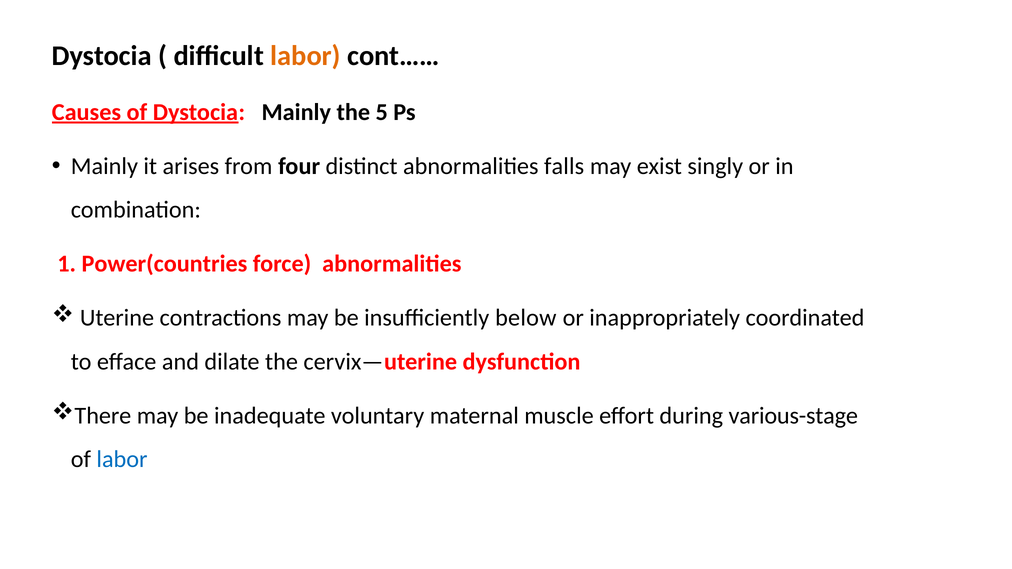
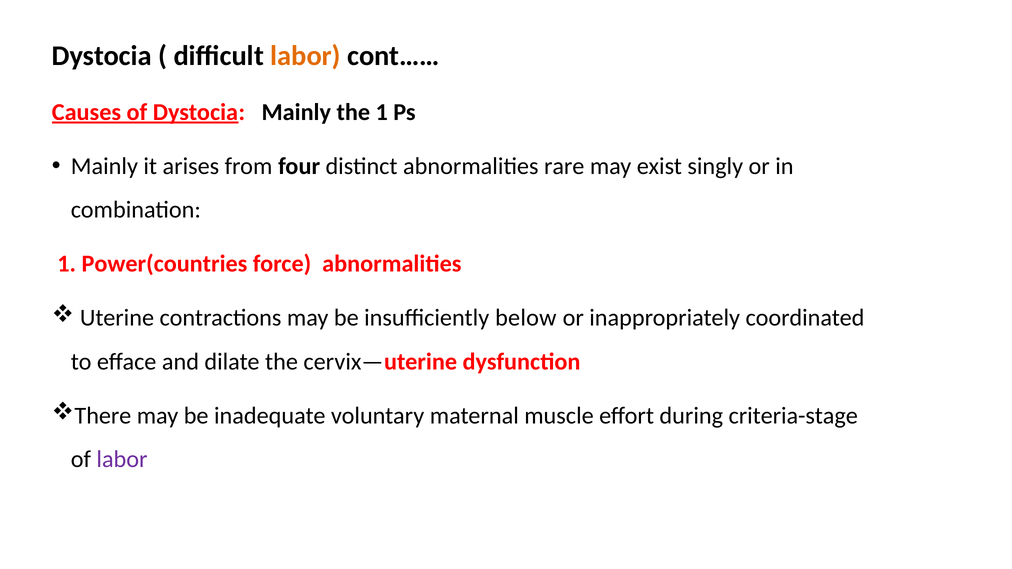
the 5: 5 -> 1 (382, 112)
falls: falls -> rare (564, 166)
various-stage: various-stage -> criteria-stage (793, 416)
labor colour: blue -> purple (122, 459)
